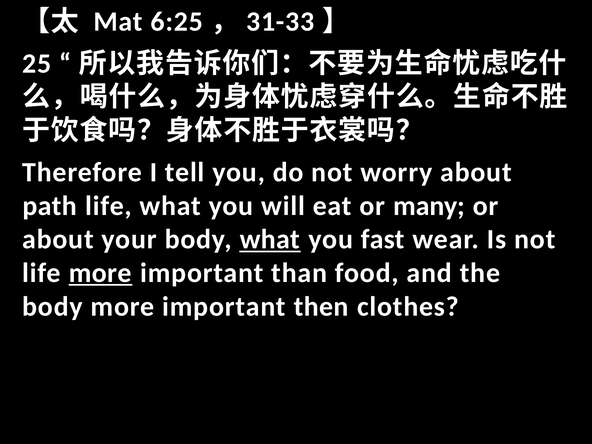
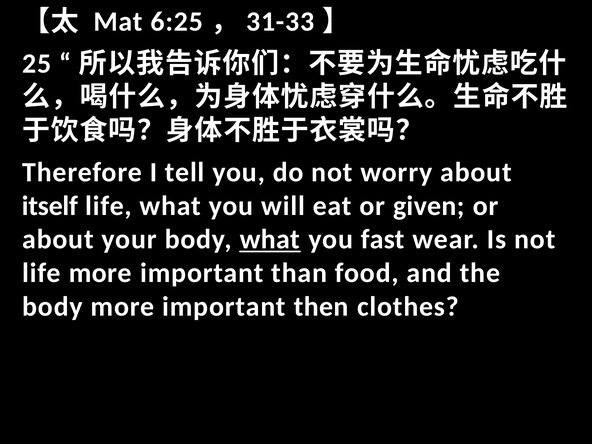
path: path -> itself (50, 206)
many: many -> given (429, 206)
more underline: present -> none (100, 273)
